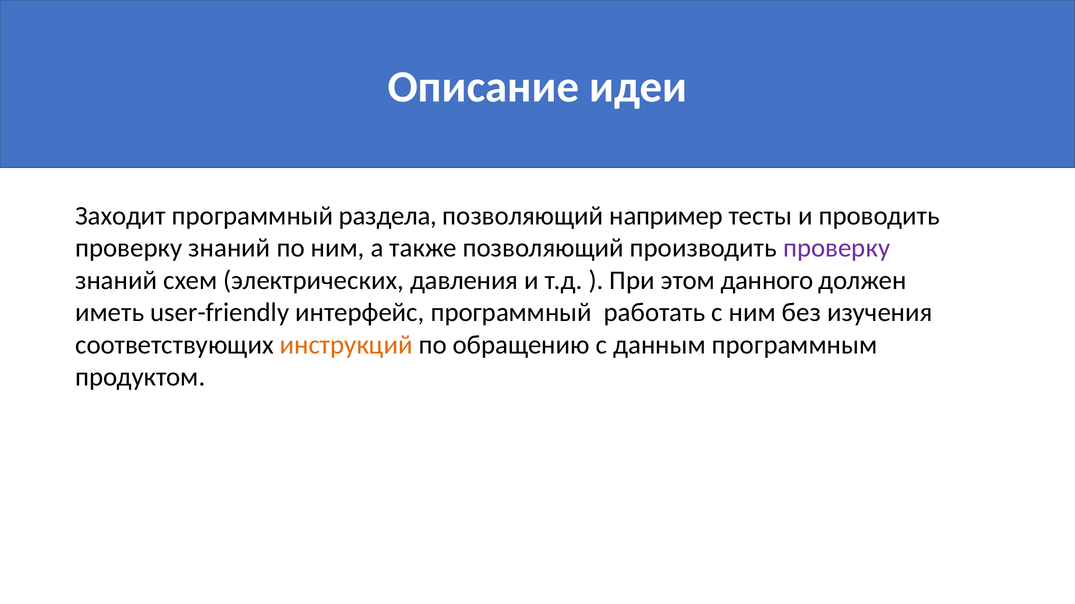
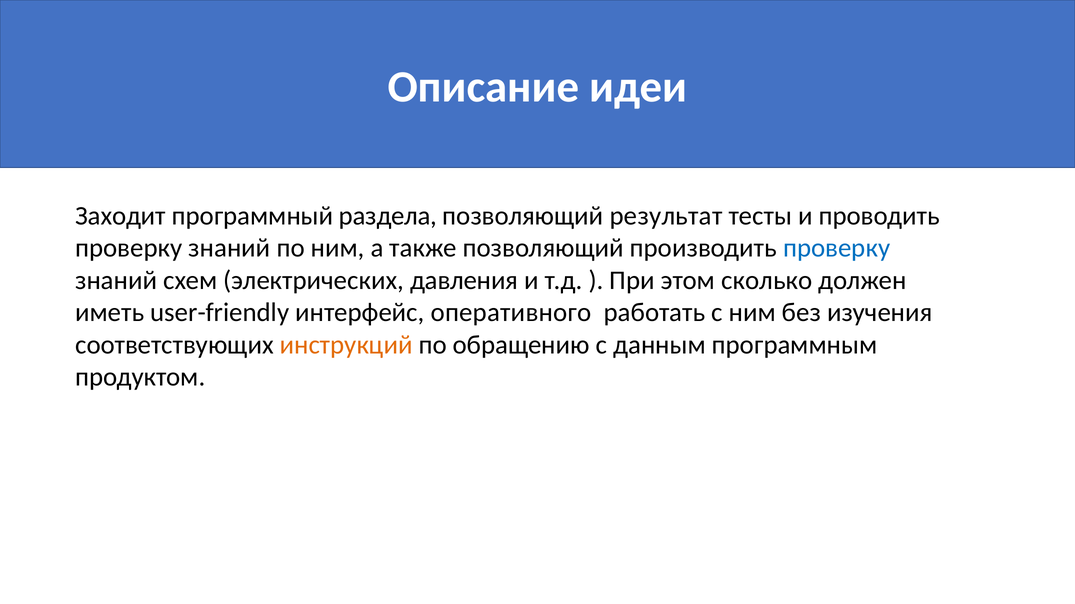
например: например -> результат (666, 216)
проверку colour: purple -> blue (837, 248)
данного: данного -> сколько (767, 281)
интерфейс программный: программный -> оперативного (511, 313)
